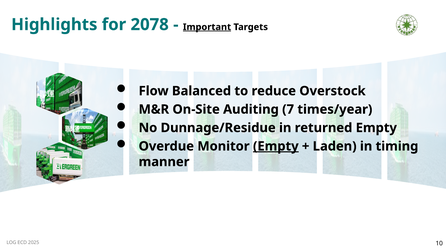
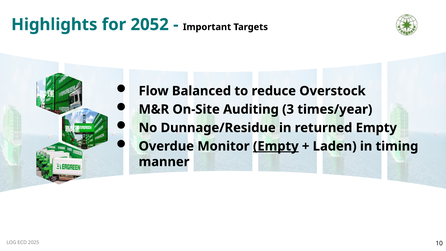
2078: 2078 -> 2052 (150, 25)
Important underline: present -> none (207, 27)
7: 7 -> 3 (288, 109)
